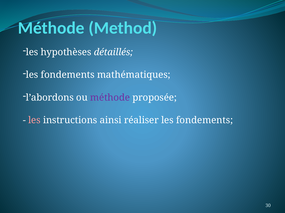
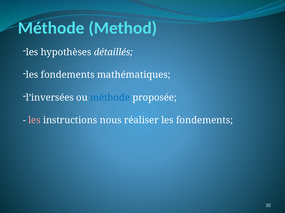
l’abordons: l’abordons -> l’inversées (50, 98)
méthode colour: purple -> blue (110, 98)
ainsi: ainsi -> nous (111, 121)
